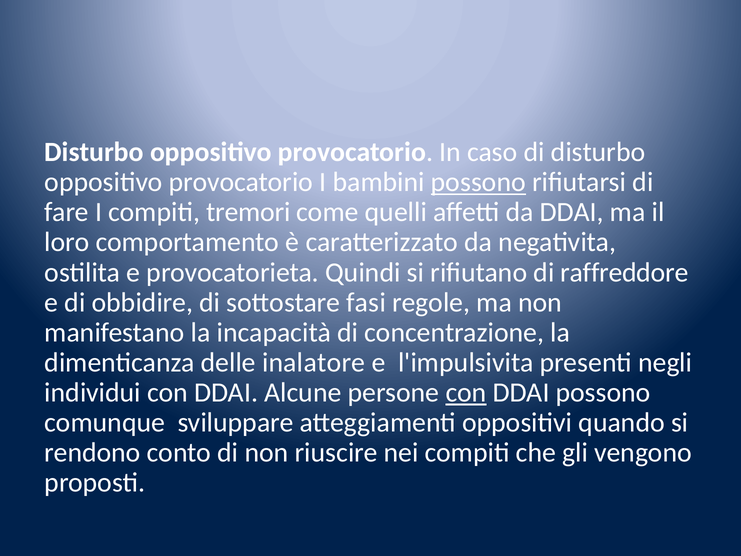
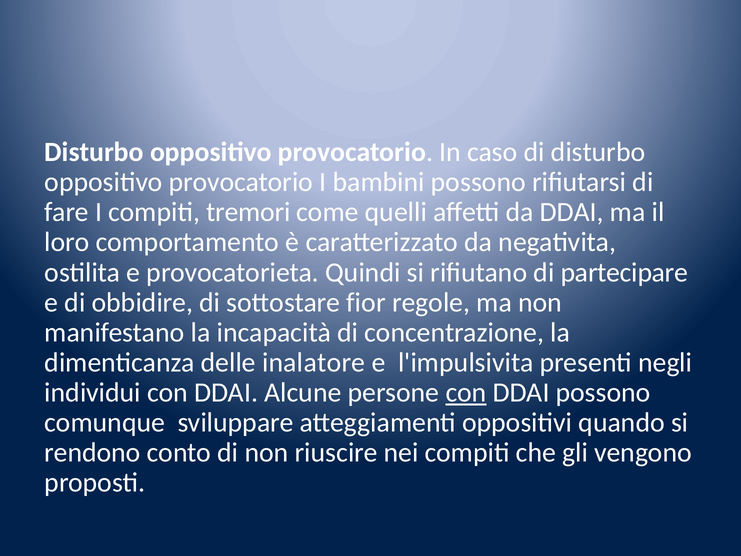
possono underline: present -> none (478, 182)
raffreddore: raffreddore -> partecipare (624, 272)
fasi: fasi -> fior (366, 302)
